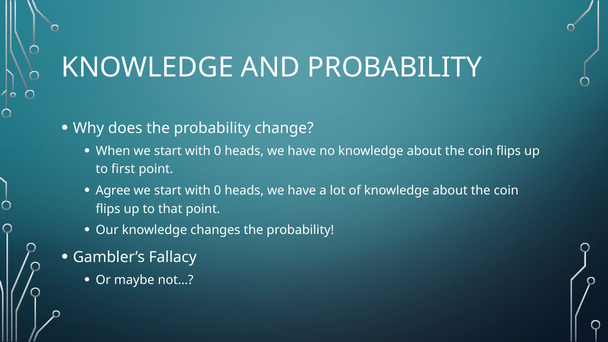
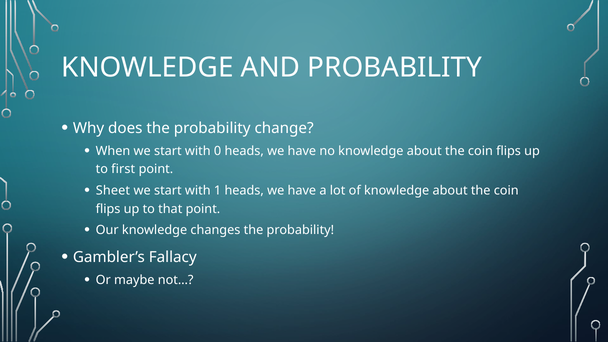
Agree: Agree -> Sheet (113, 191)
0: 0 -> 1 (218, 191)
